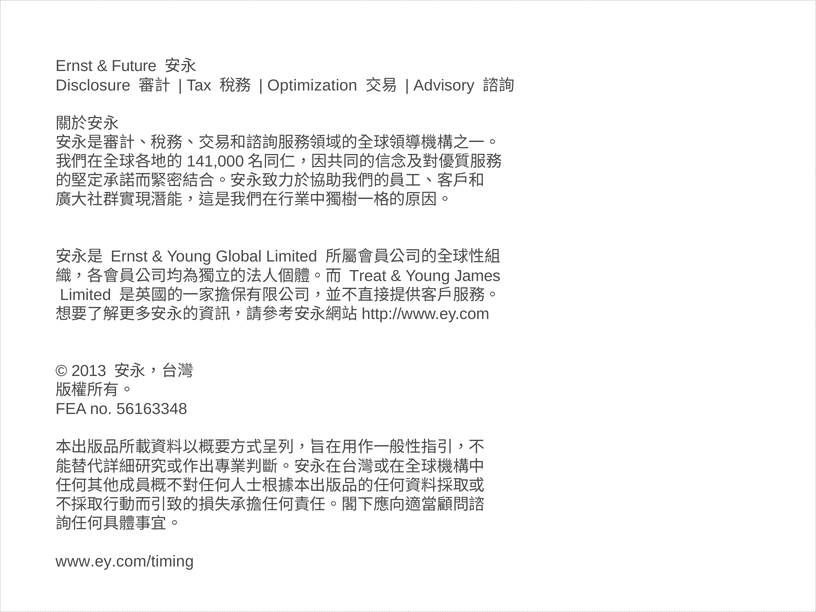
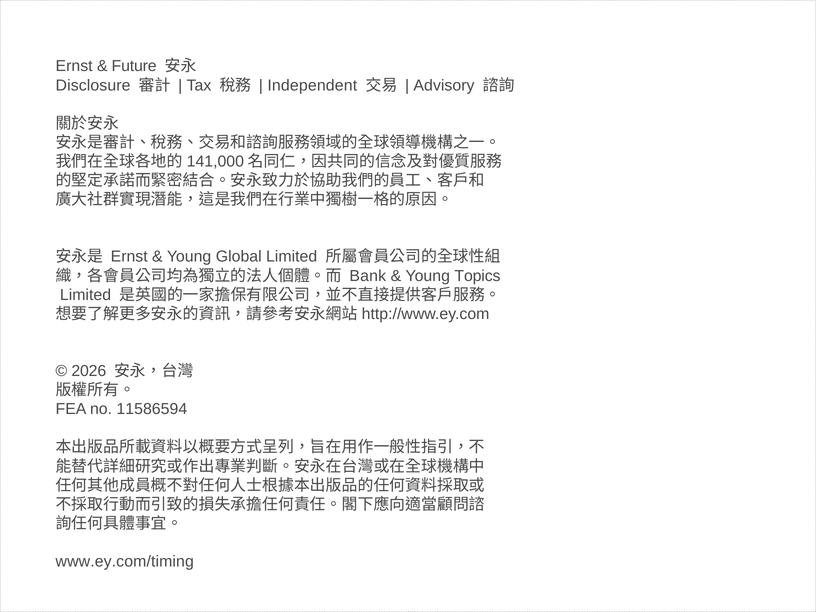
Optimization: Optimization -> Independent (312, 85)
Treat: Treat -> Bank (368, 276)
James: James -> Topics (477, 276)
2013: 2013 -> 2026 (89, 371)
56163348: 56163348 -> 11586594 (152, 409)
